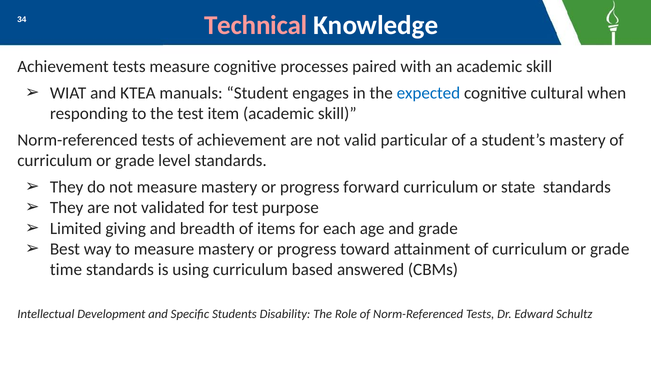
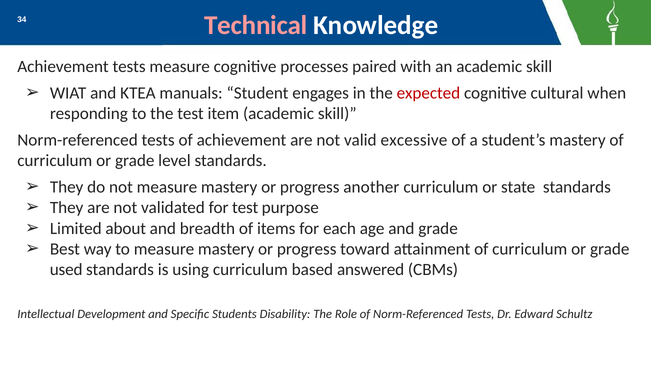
expected colour: blue -> red (428, 93)
particular: particular -> excessive (414, 140)
forward: forward -> another (371, 187)
giving: giving -> about (126, 228)
time: time -> used (66, 270)
